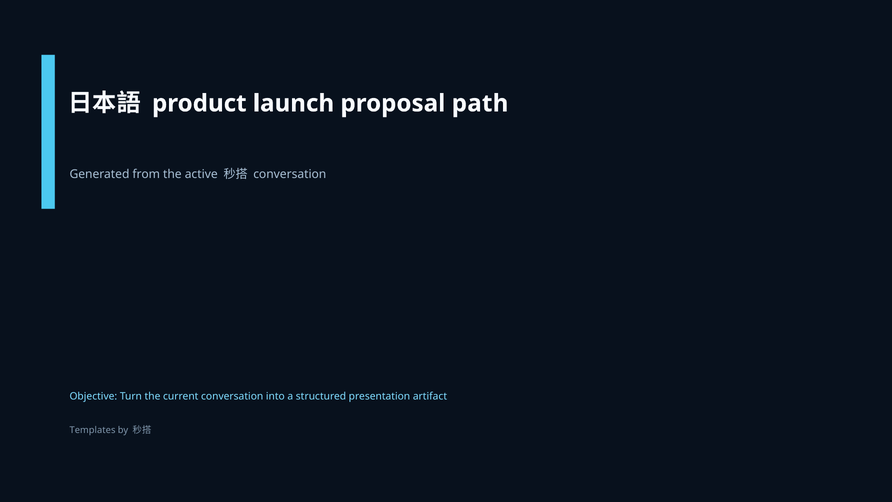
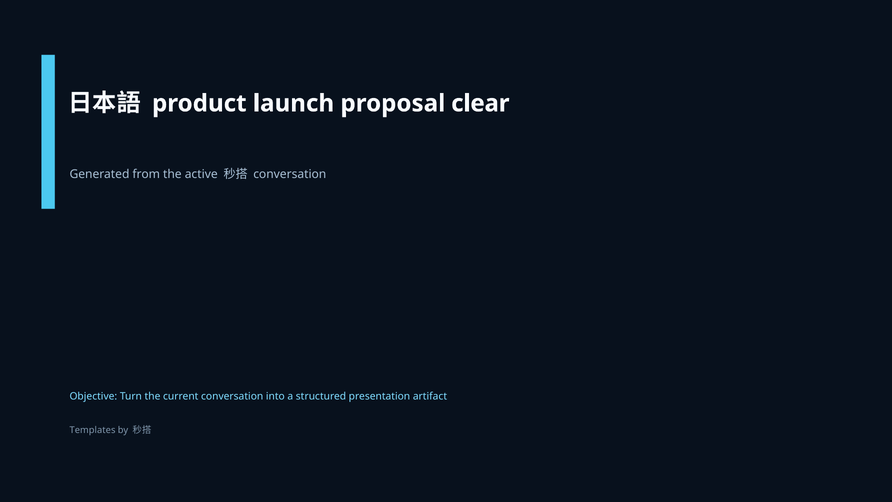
path: path -> clear (480, 103)
